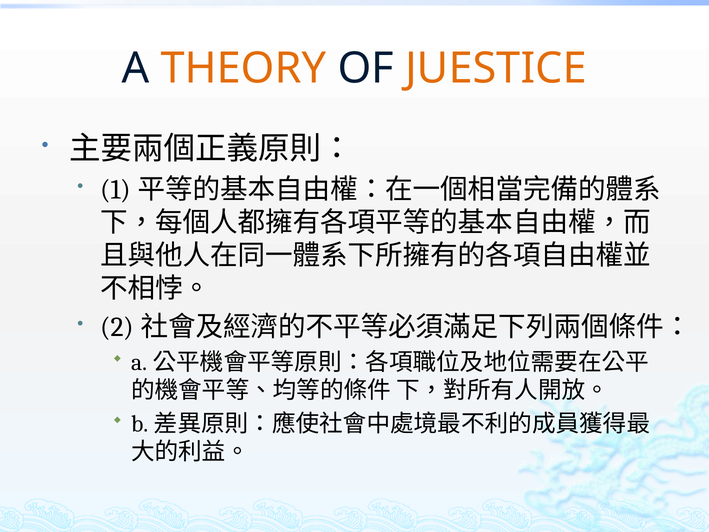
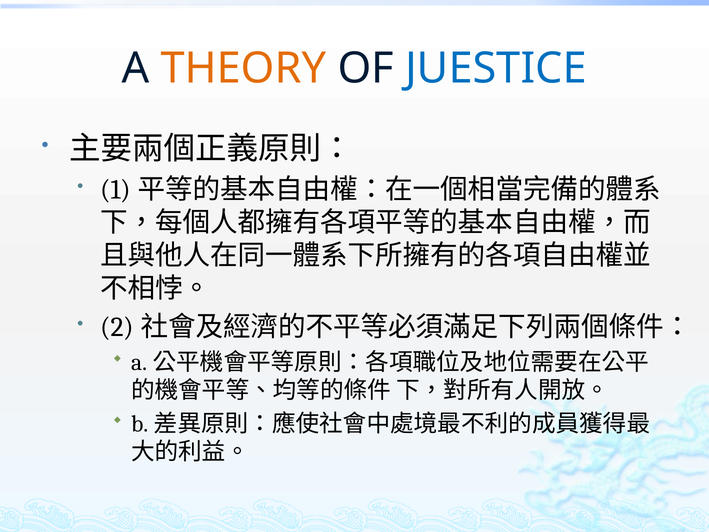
JUESTICE colour: orange -> blue (496, 69)
